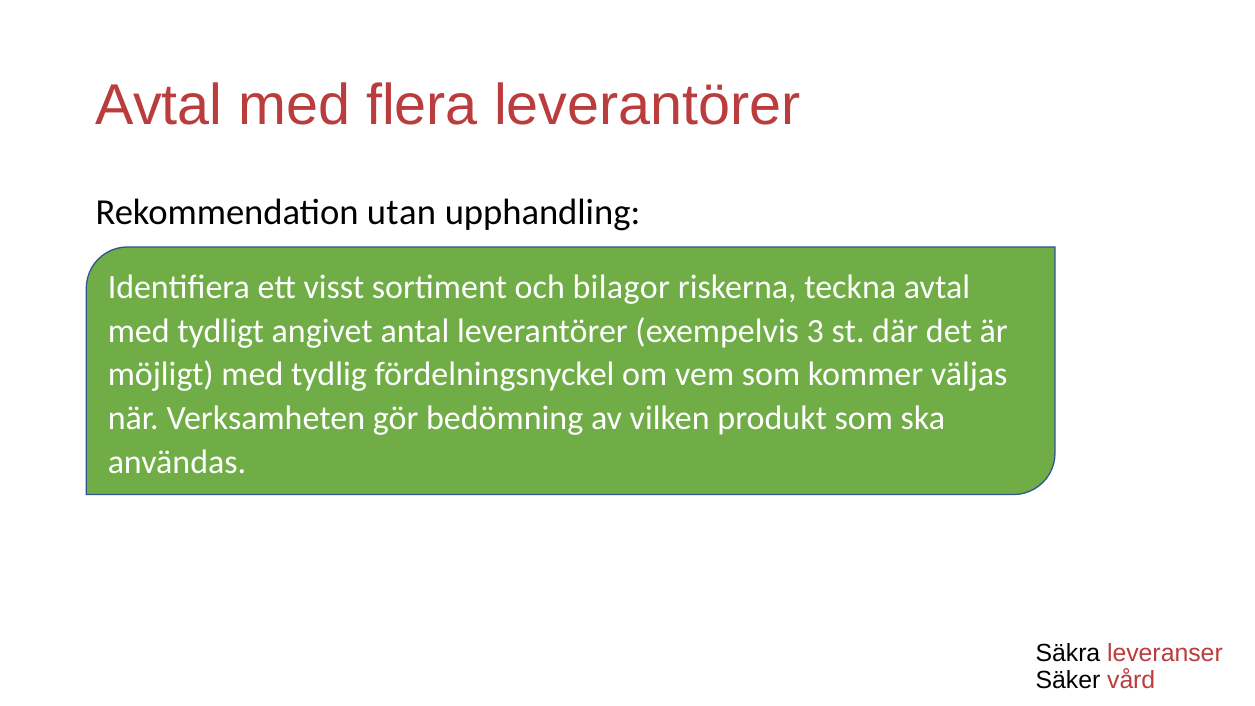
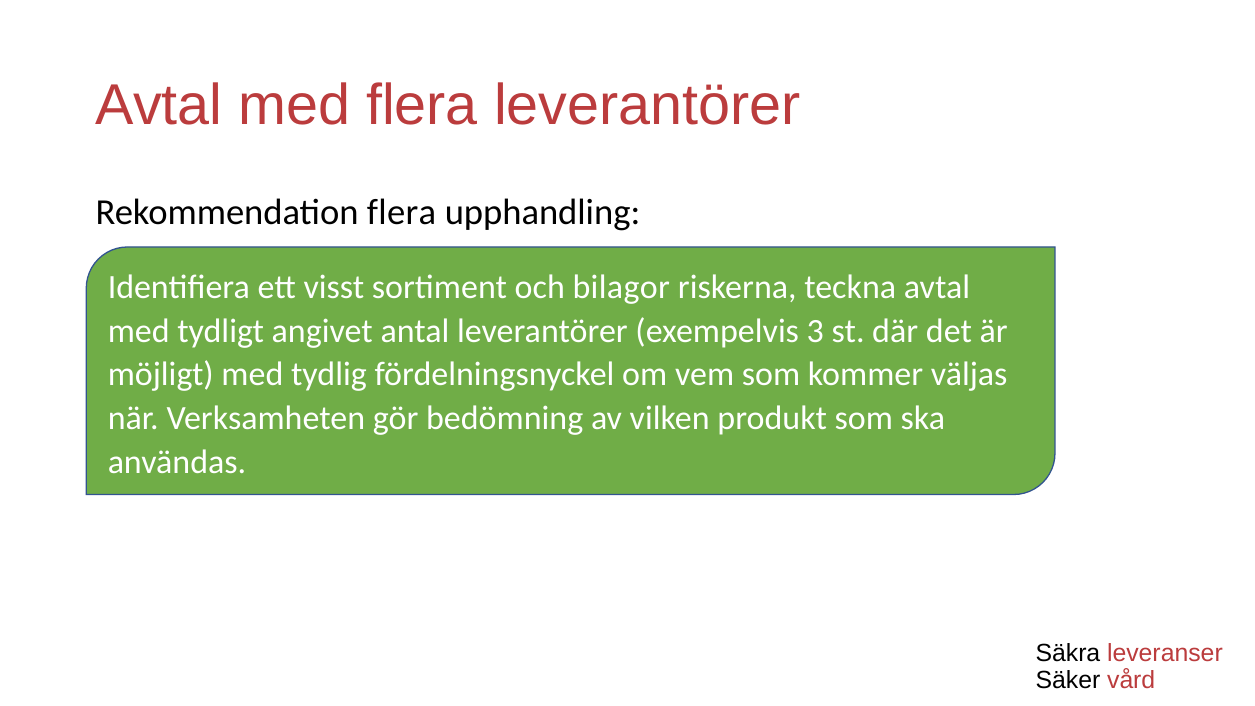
Rekommendation utan: utan -> flera (402, 212)
